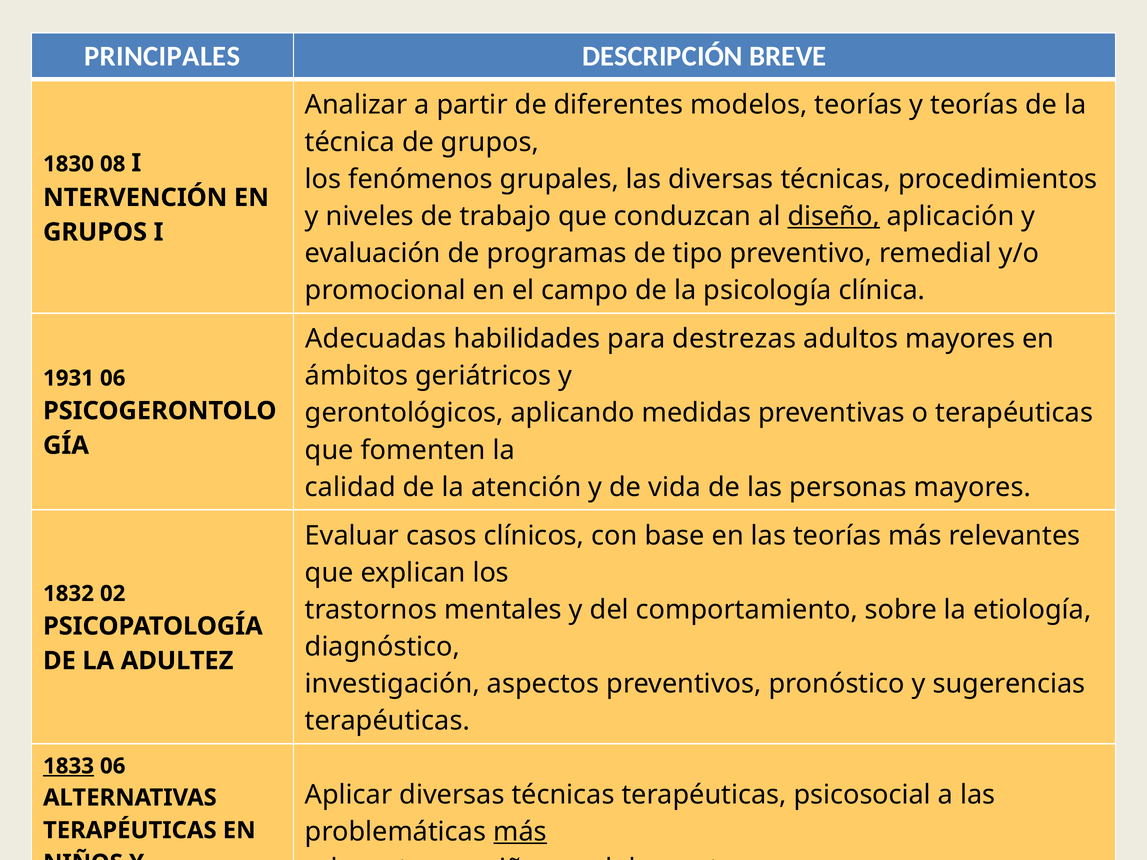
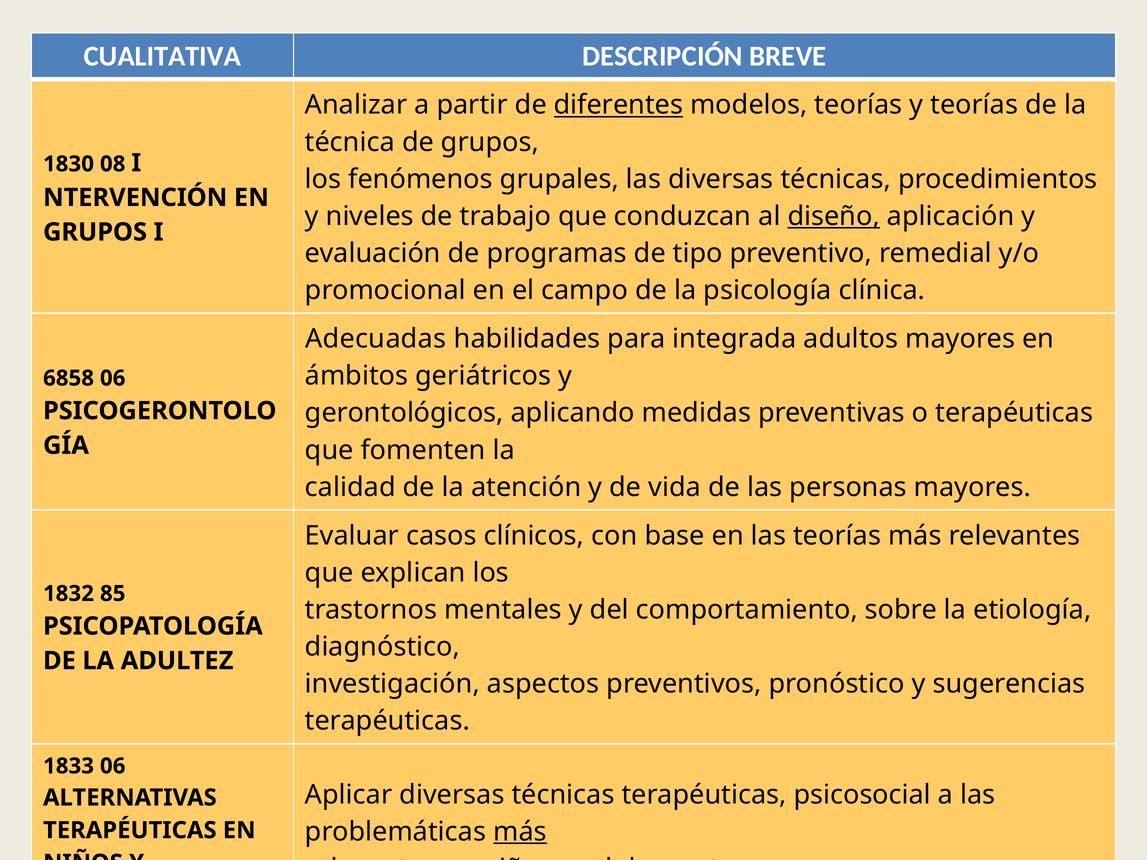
PRINCIPALES: PRINCIPALES -> CUALITATIVA (163, 56)
diferentes underline: none -> present (618, 105)
destrezas: destrezas -> integrada (734, 339)
1931: 1931 -> 6858 (69, 378)
02: 02 -> 85 (113, 594)
1833 underline: present -> none (69, 766)
